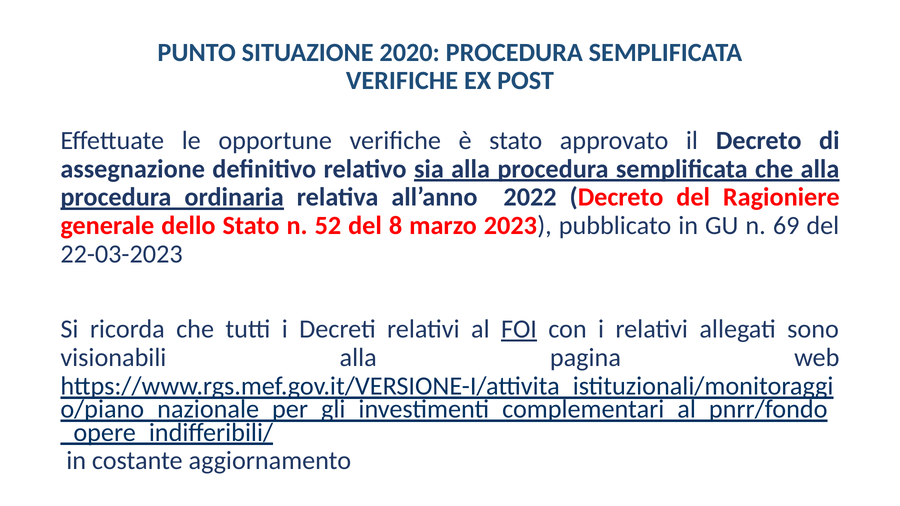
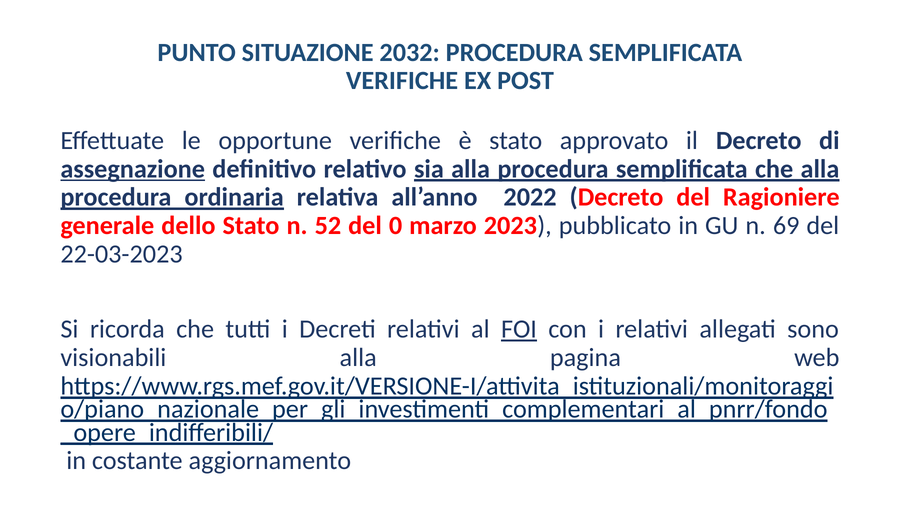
2020: 2020 -> 2032 (410, 52)
assegnazione underline: none -> present (133, 169)
8: 8 -> 0 (396, 226)
